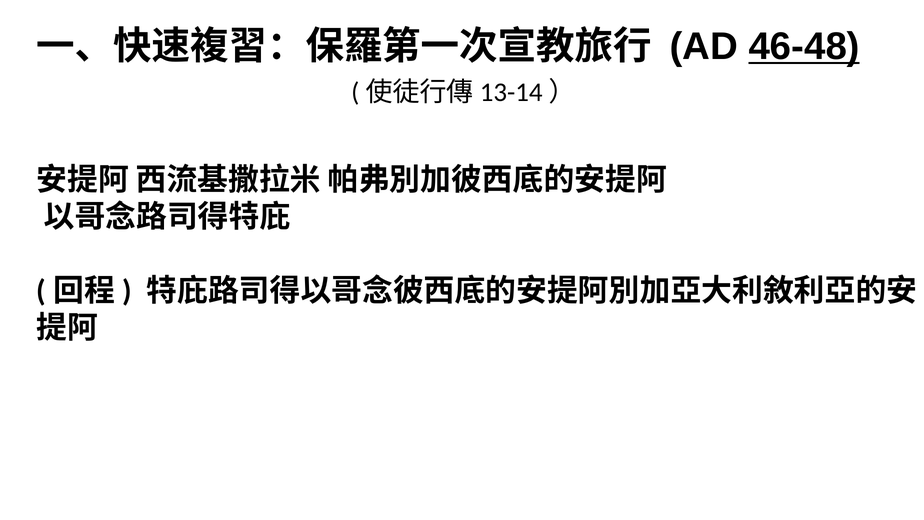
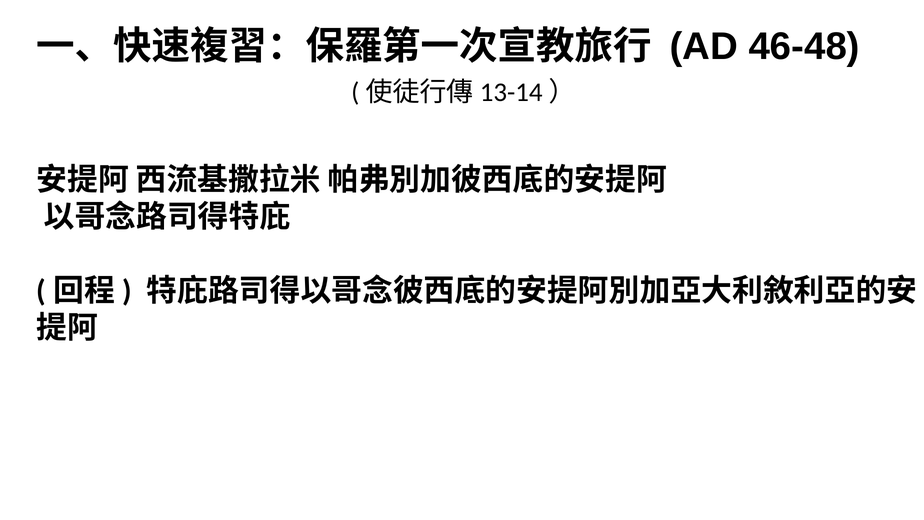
46-48 underline: present -> none (804, 47)
